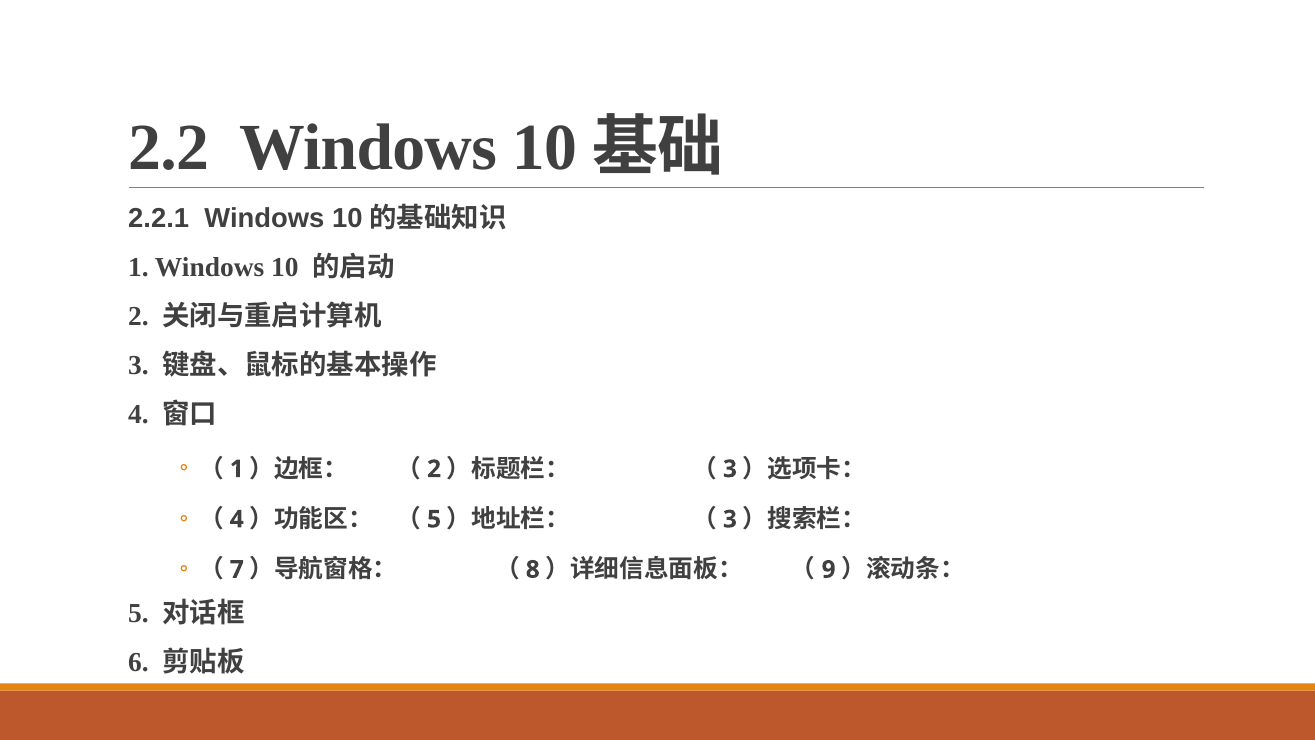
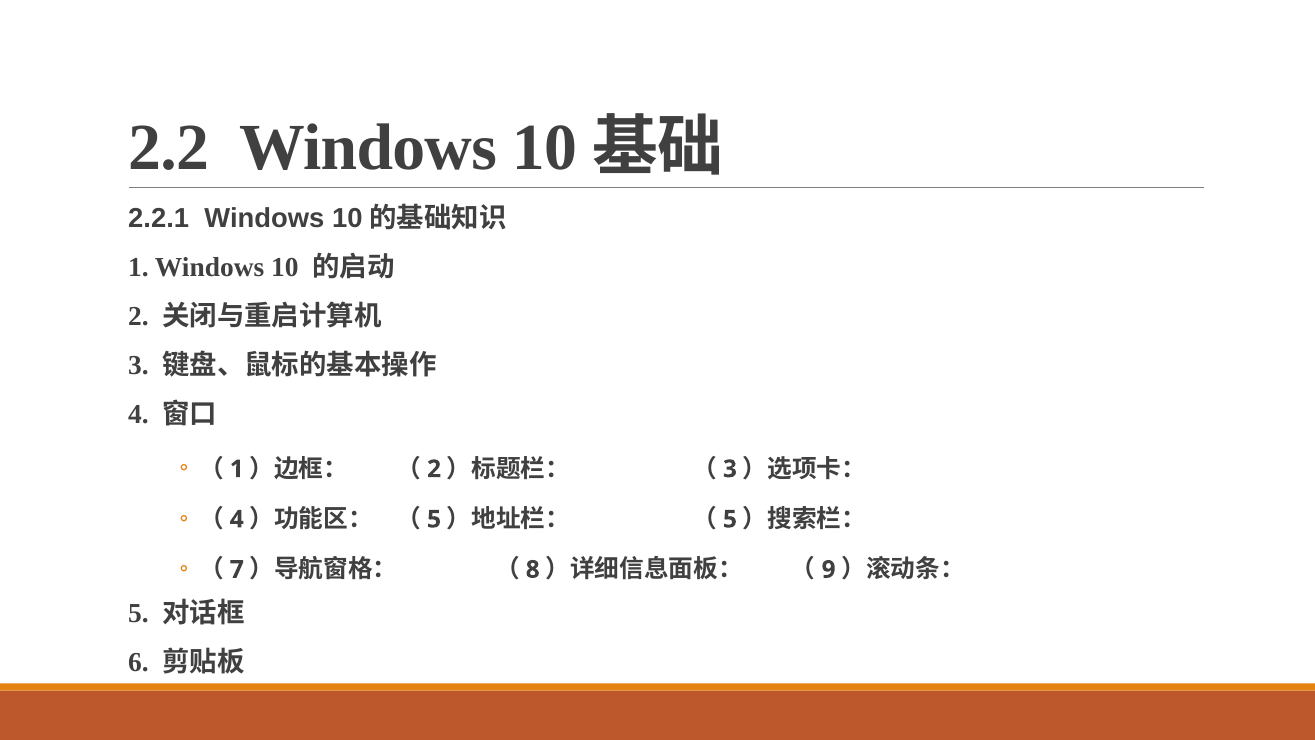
3: 3 -> 5 (730, 519)
